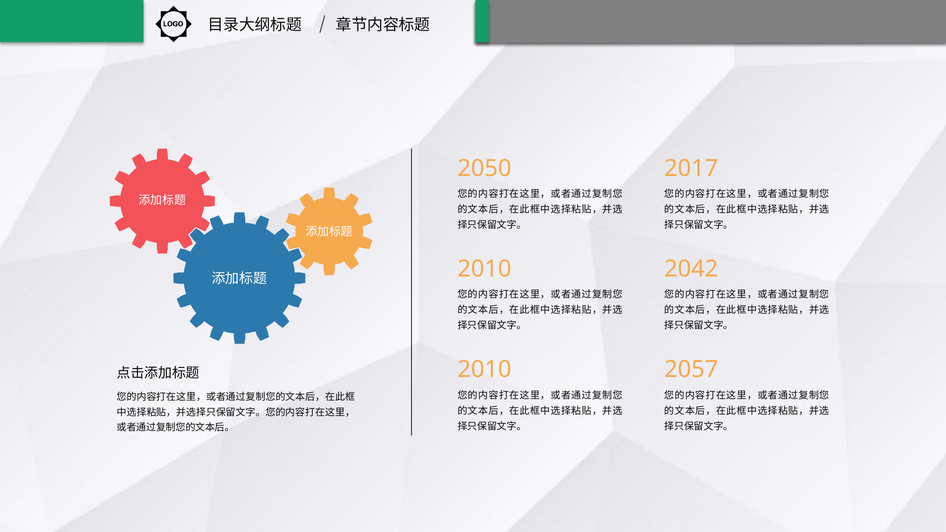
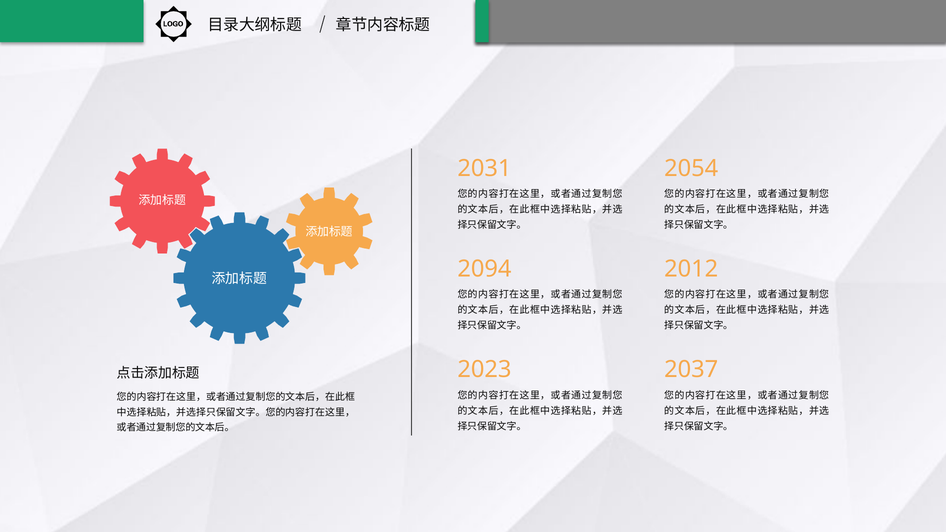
2050: 2050 -> 2031 (484, 168)
2017: 2017 -> 2054 (691, 168)
2010: 2010 -> 2094 (484, 269)
2042: 2042 -> 2012 (691, 269)
2010: 2010 -> 2023 (484, 370)
2057: 2057 -> 2037 (691, 370)
